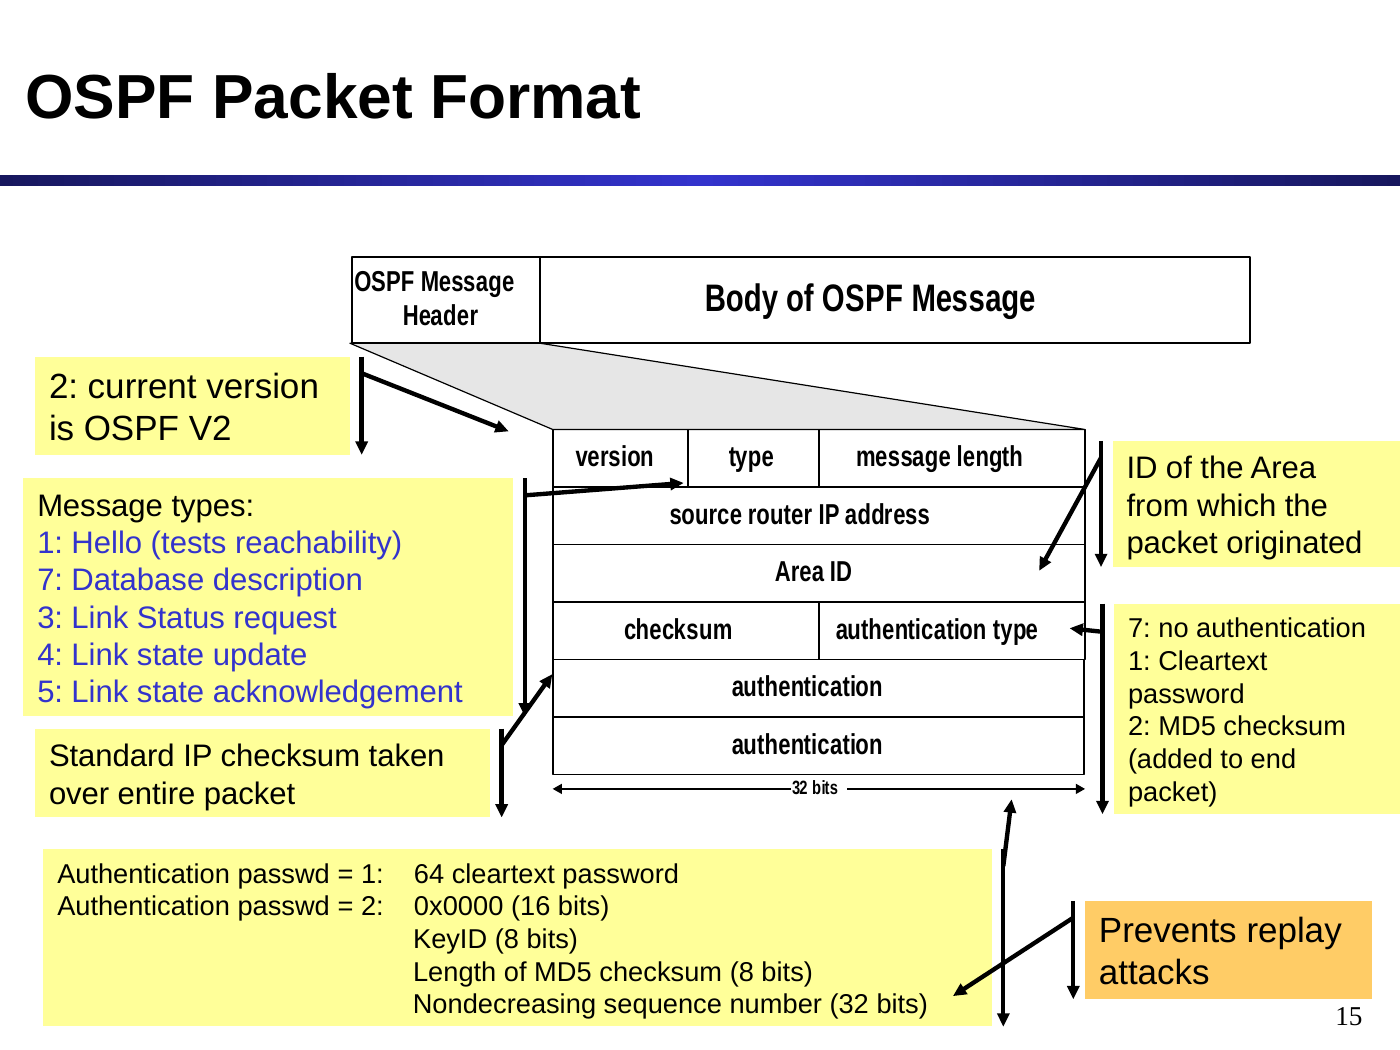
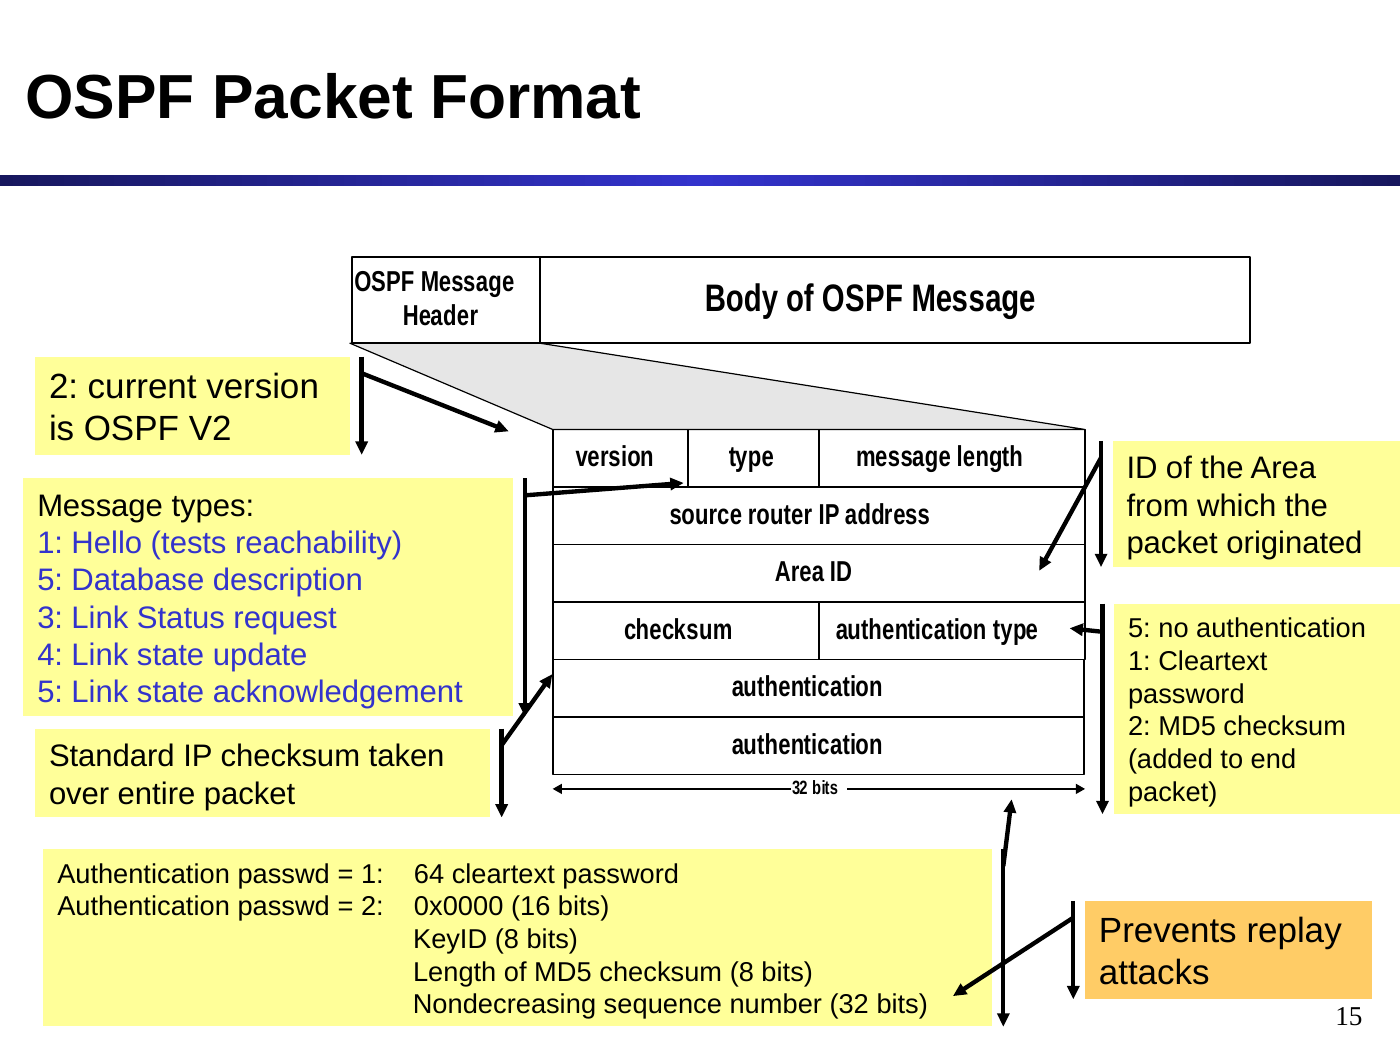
7: 7 -> 5 (50, 581)
7: 7 -> 5 (1139, 629)
